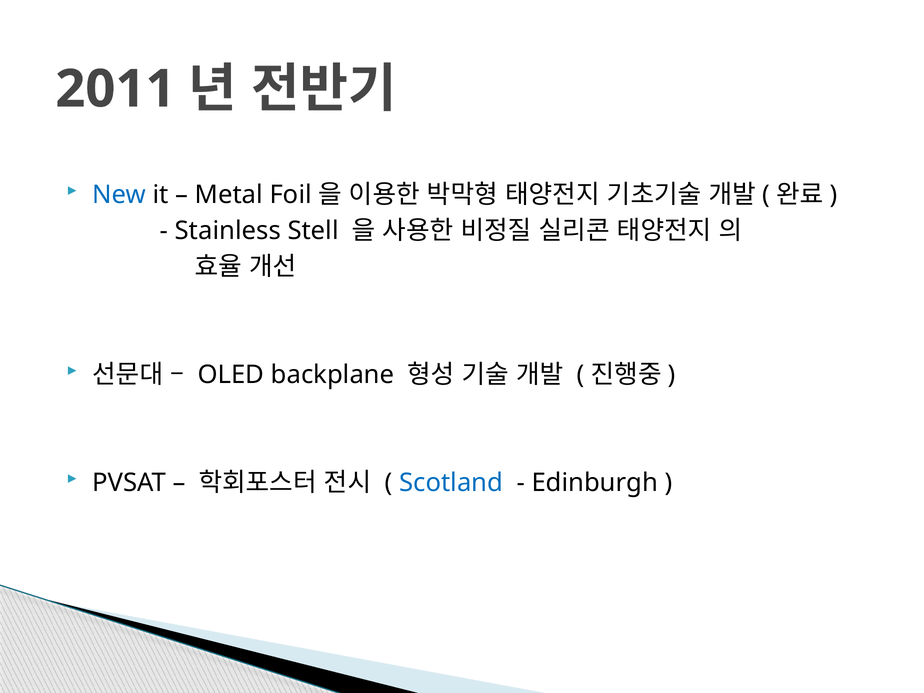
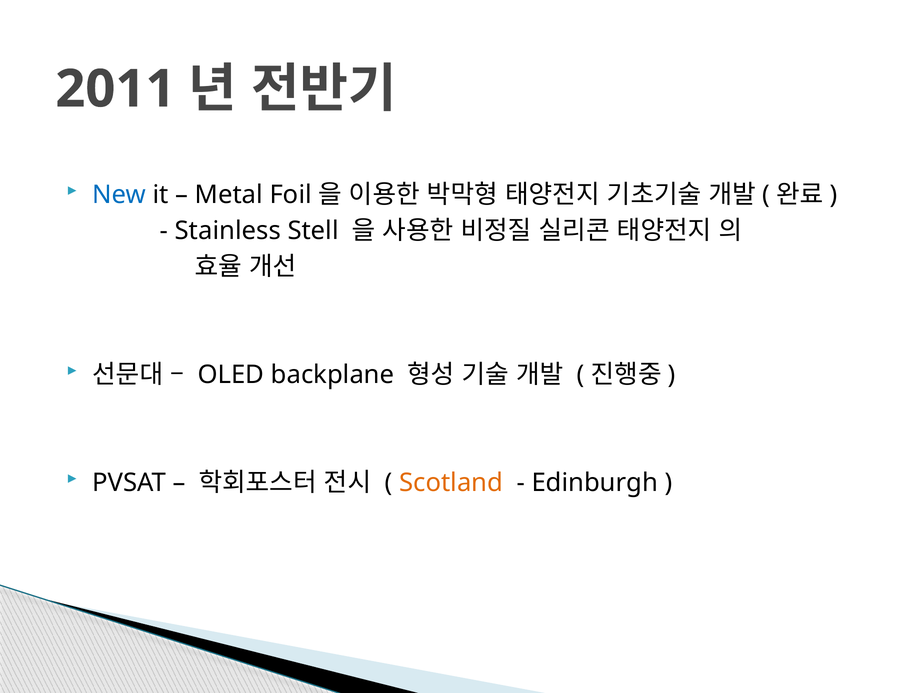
Scotland colour: blue -> orange (451, 483)
